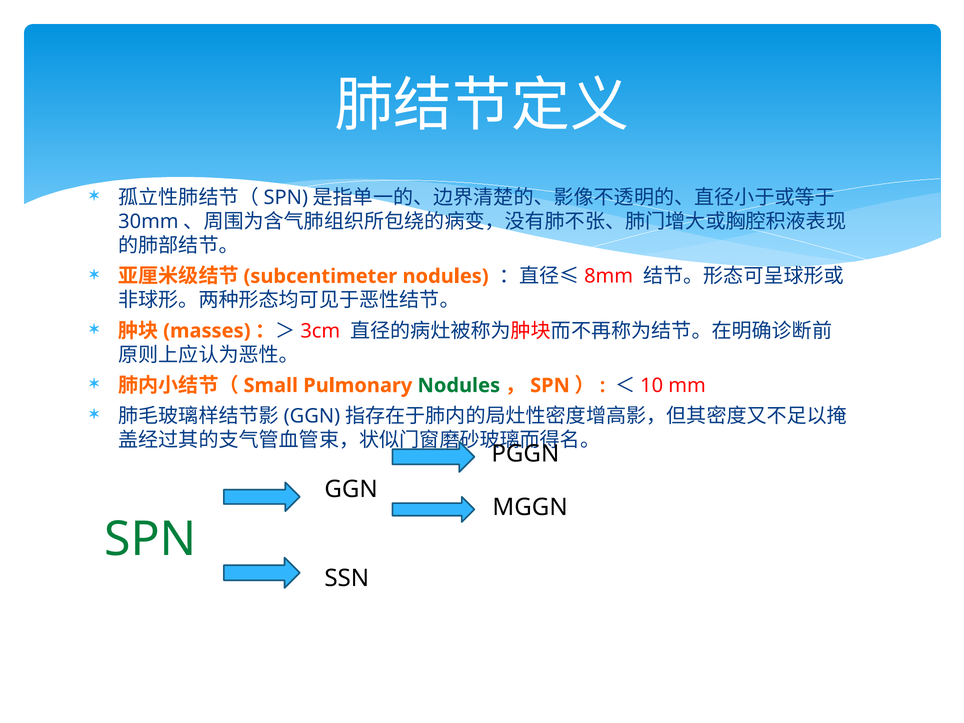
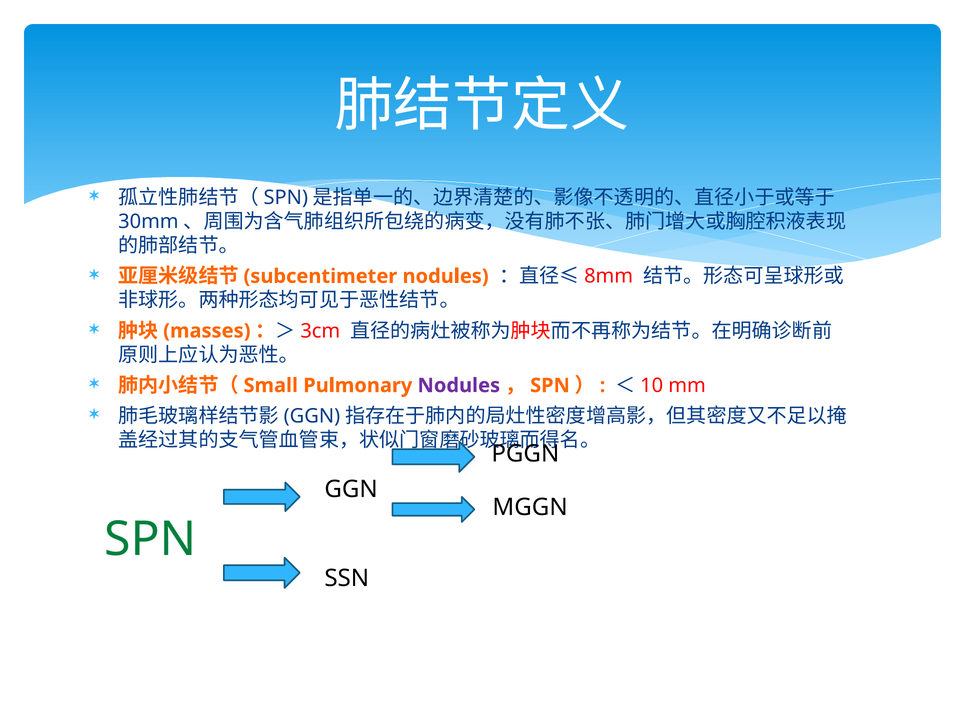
Nodules colour: green -> purple (459, 386)
